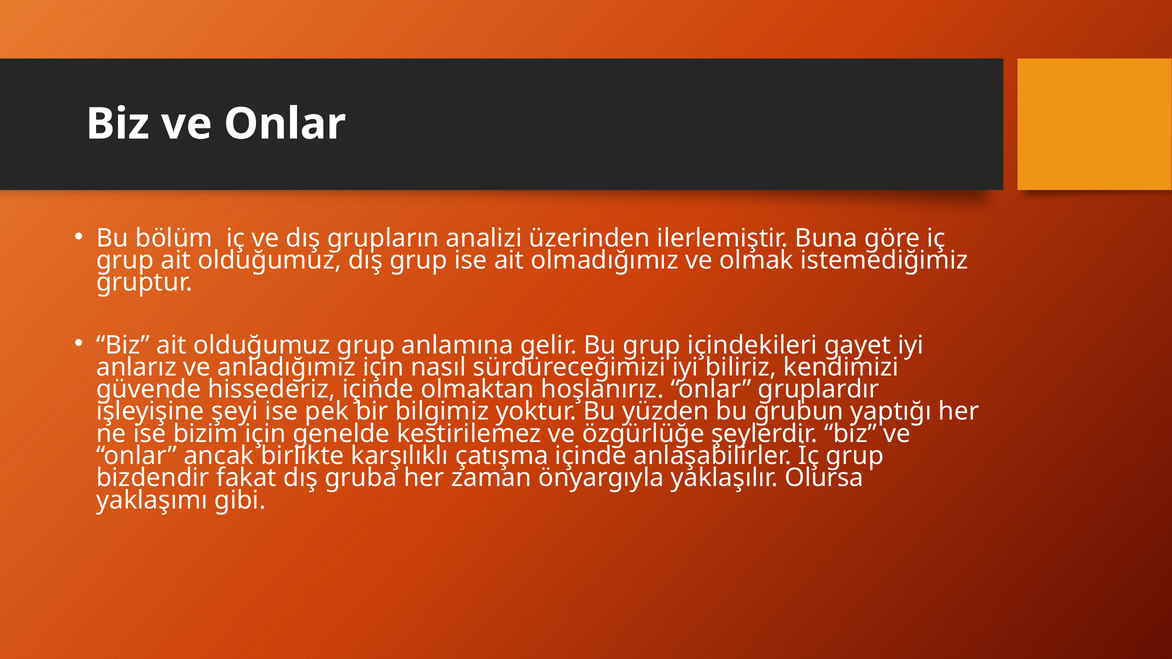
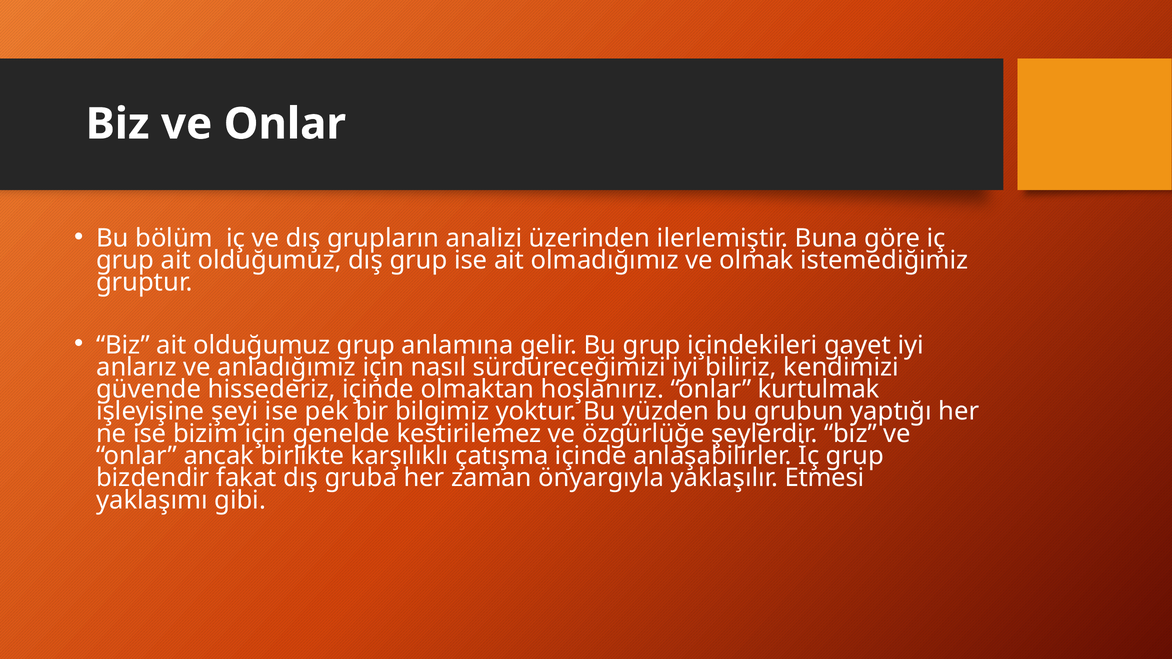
gruplardır: gruplardır -> kurtulmak (819, 390)
Olursa: Olursa -> Etmesi (824, 478)
